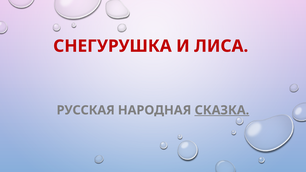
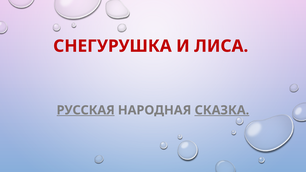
РУССКАЯ underline: none -> present (86, 110)
